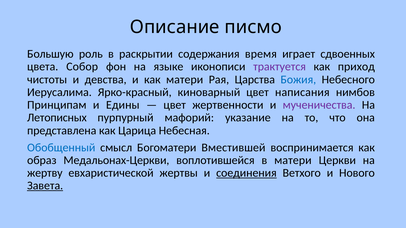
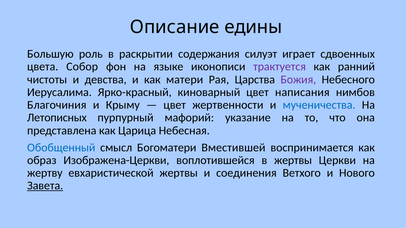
писмо: писмо -> едины (253, 27)
время: время -> силуэт (261, 54)
приход: приход -> ранний (356, 67)
Божия colour: blue -> purple (298, 80)
Принципам: Принципам -> Благочиния (57, 105)
Едины: Едины -> Крыму (123, 105)
мученичества colour: purple -> blue (319, 105)
Медальонах-Церкви: Медальонах-Церкви -> Изображена-Церкви (116, 160)
в матери: матери -> жертвы (293, 160)
соединения underline: present -> none (246, 173)
